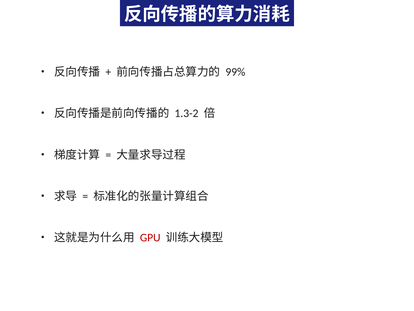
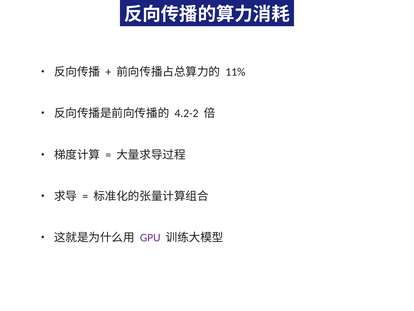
99%: 99% -> 11% (235, 72)
1.3-2: 1.3-2 -> 4.2-2 (186, 113)
GPU colour: red -> purple (150, 237)
